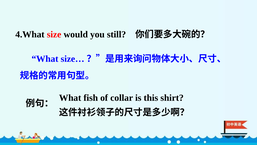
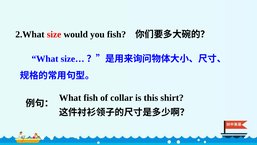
4.What: 4.What -> 2.What (30, 34)
you still: still -> fish (116, 34)
